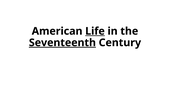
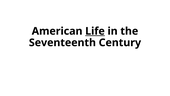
Seventeenth underline: present -> none (62, 42)
